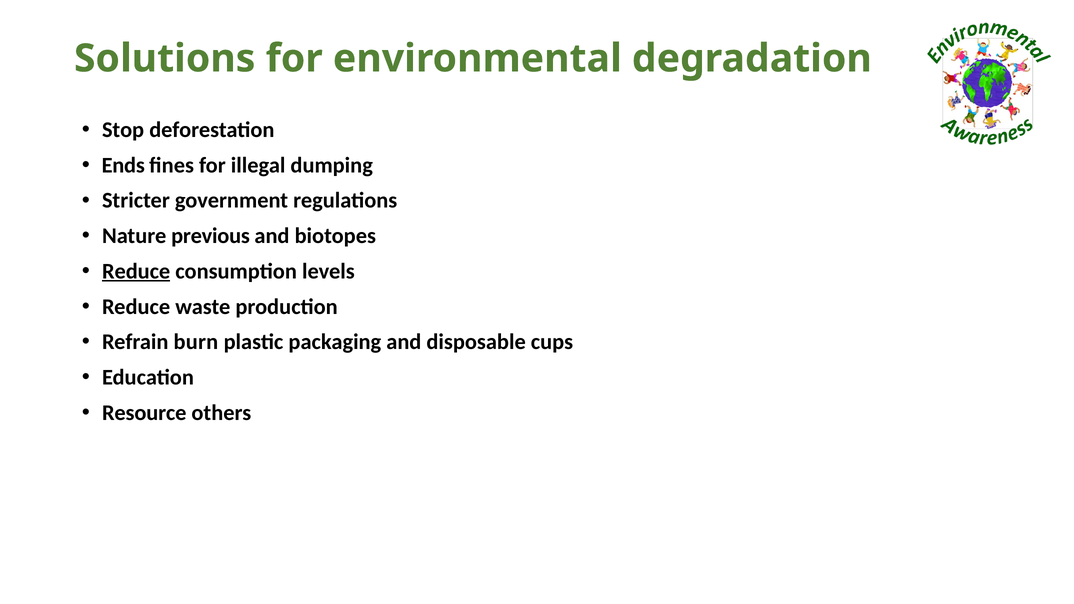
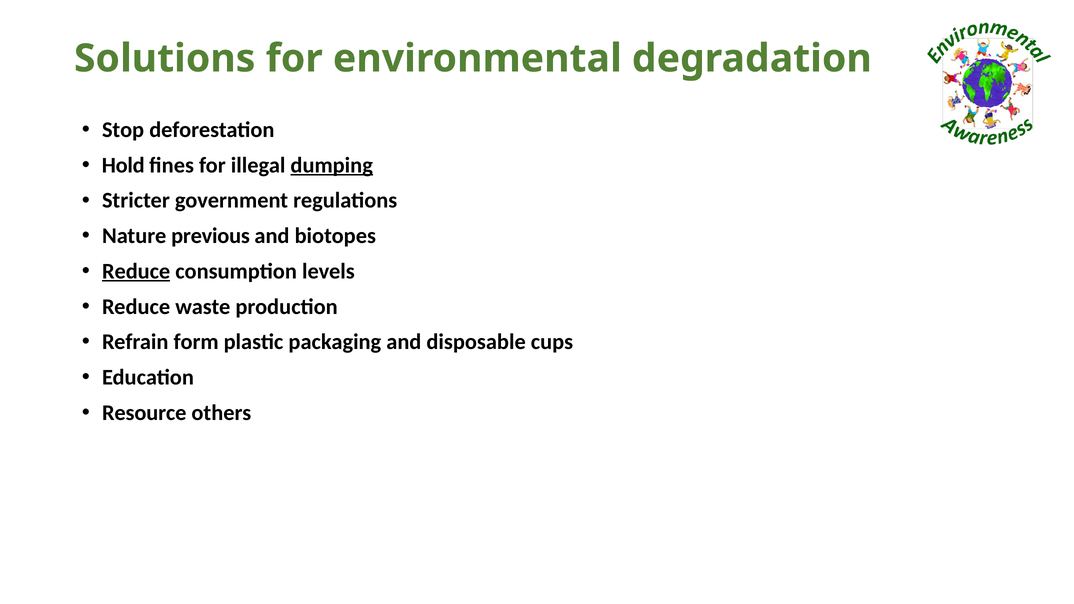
Ends: Ends -> Hold (123, 165)
dumping underline: none -> present (332, 165)
burn: burn -> form (196, 342)
